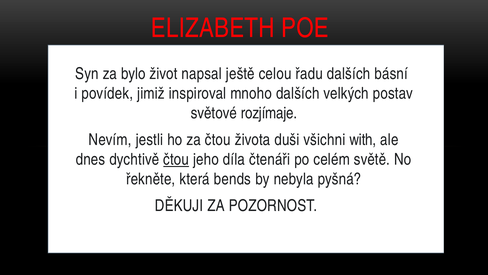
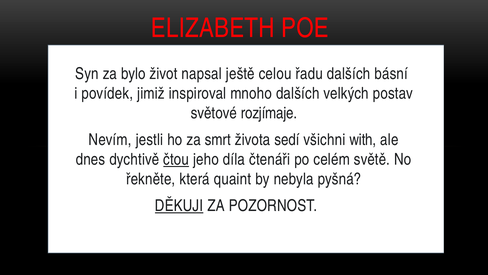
za čtou: čtou -> smrt (218, 140)
duši: duši -> sedí (287, 140)
bends: bends -> quaint (232, 179)
DĚKUJI underline: none -> present (179, 205)
